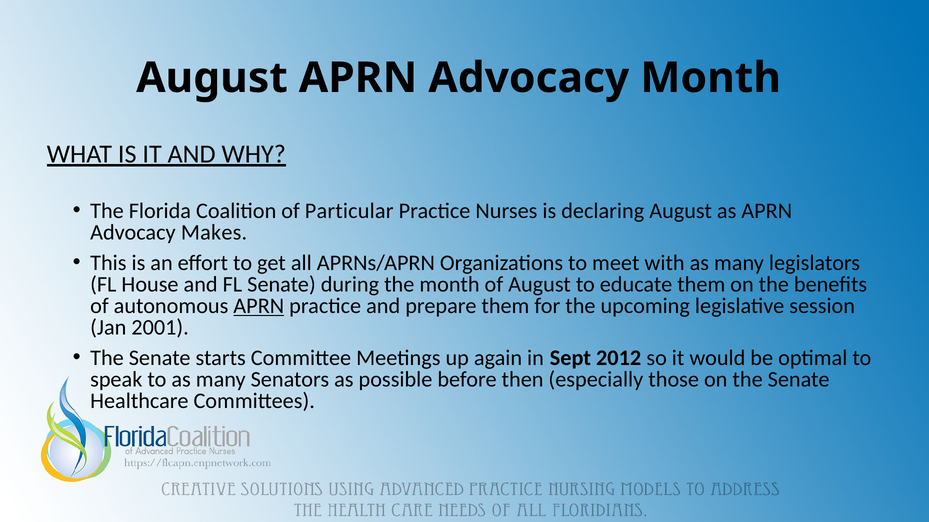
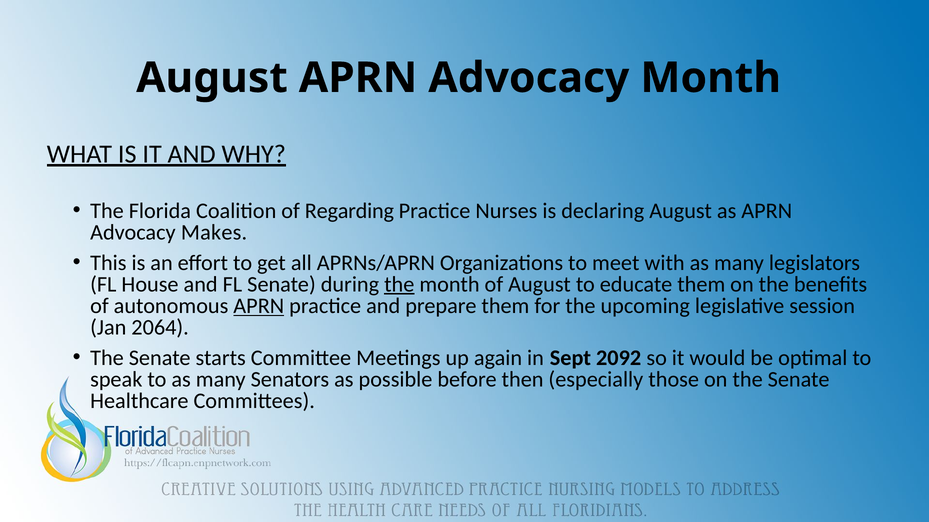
Particular: Particular -> Regarding (349, 211)
the underline: none -> present (399, 285)
2001: 2001 -> 2064 (160, 328)
2012: 2012 -> 2092 (619, 358)
